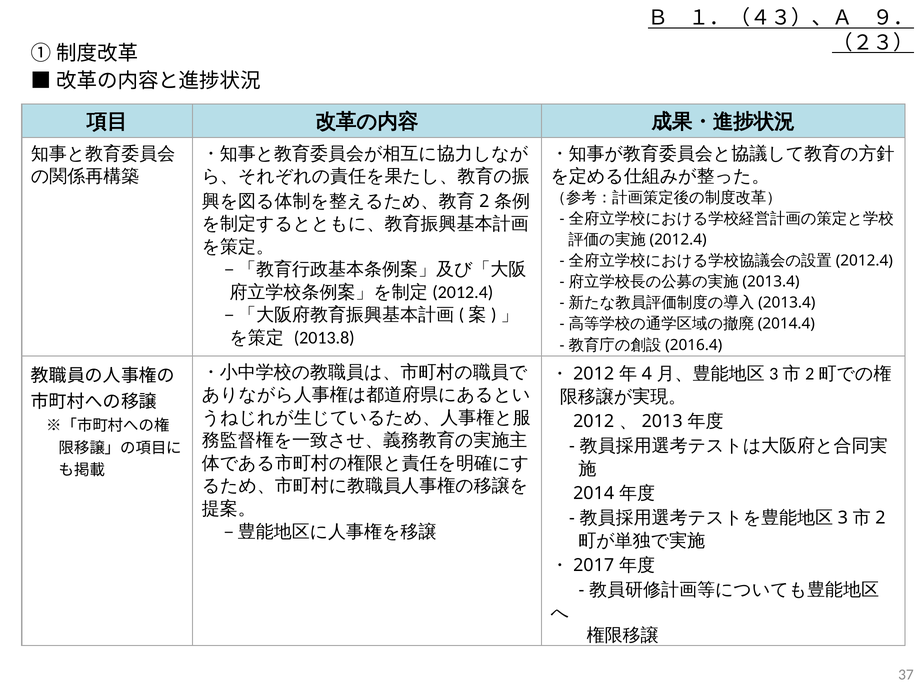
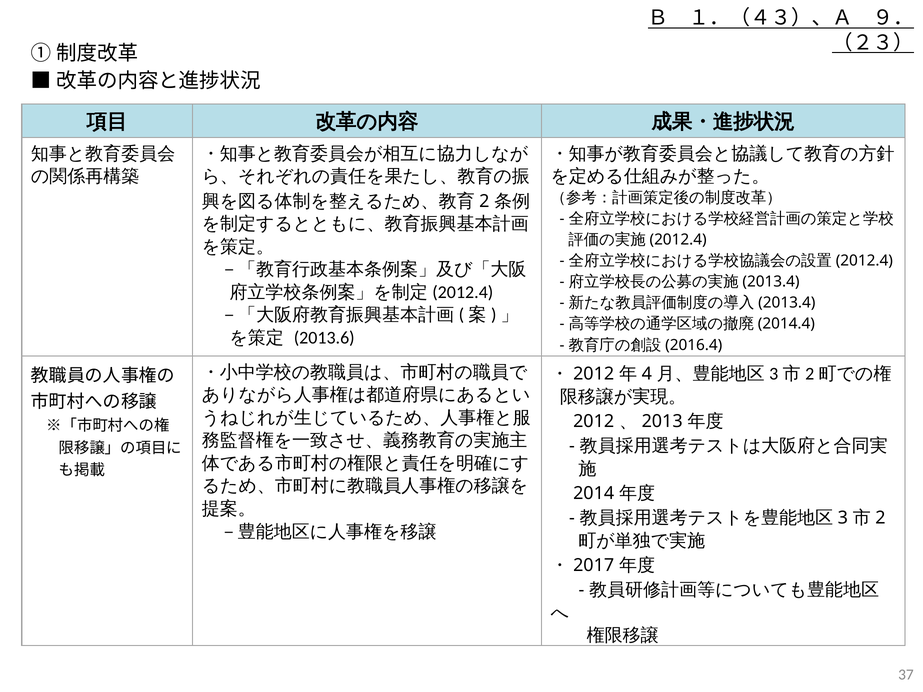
2013.8: 2013.8 -> 2013.6 (324, 338)
